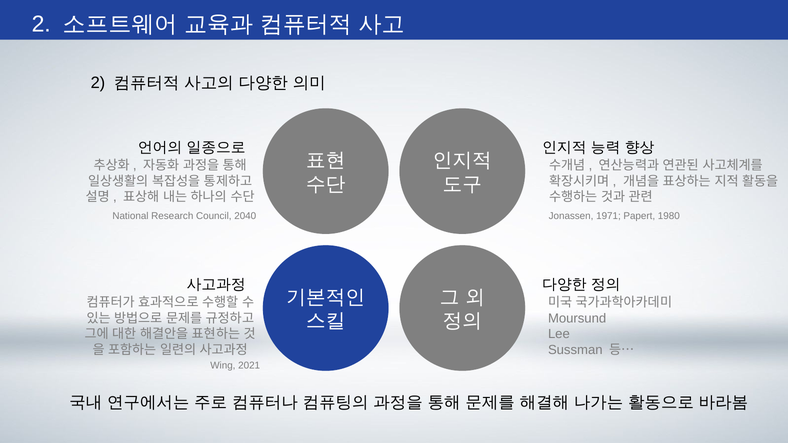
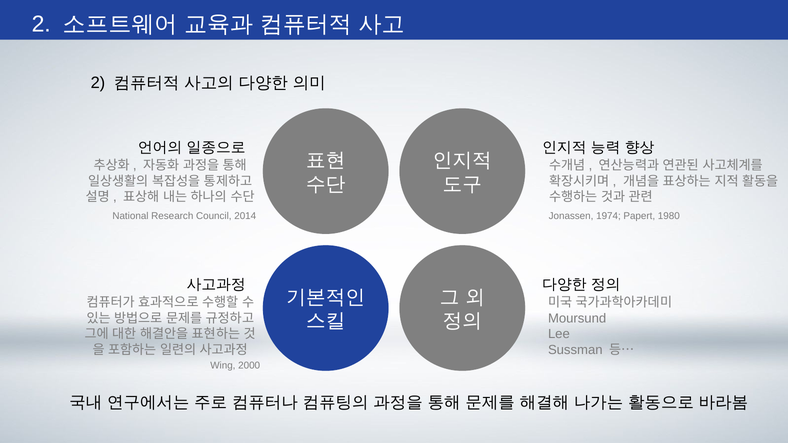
2040: 2040 -> 2014 (245, 216)
1971: 1971 -> 1974 (608, 216)
2021: 2021 -> 2000 (249, 366)
